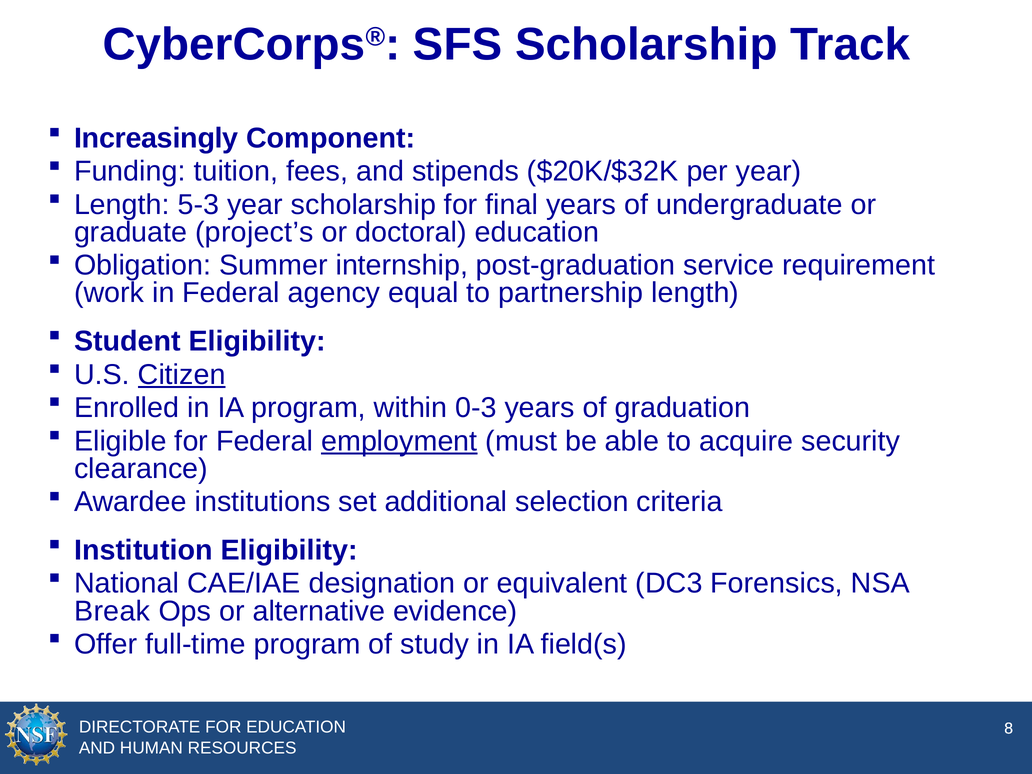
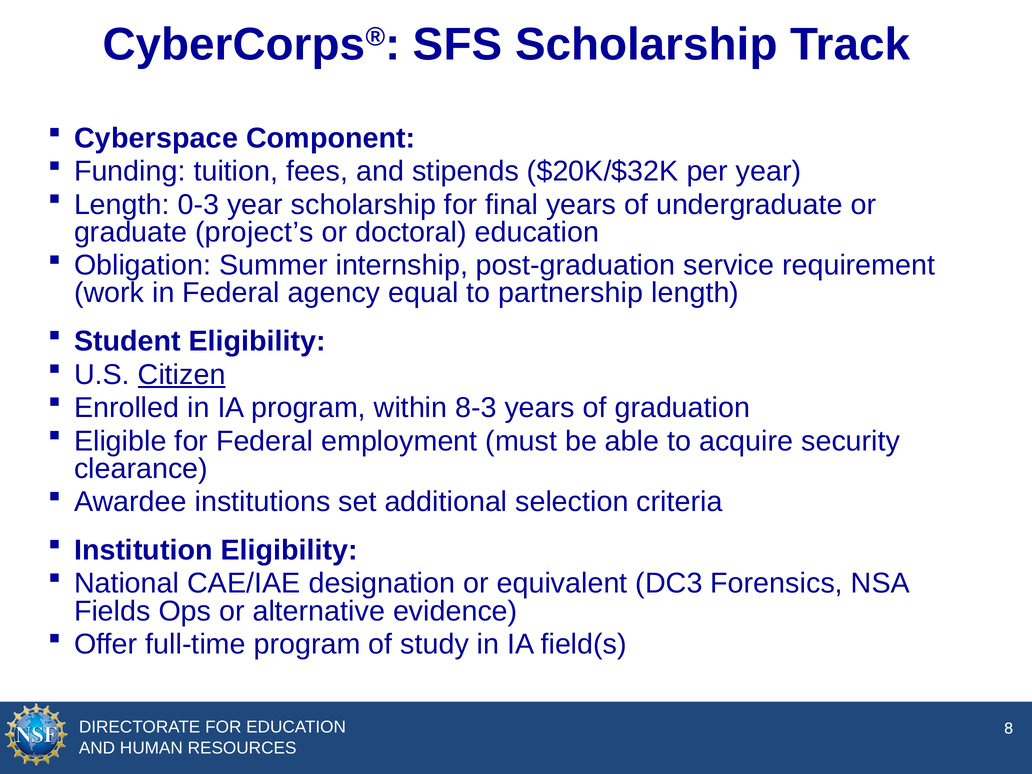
Increasingly: Increasingly -> Cyberspace (156, 138)
5-3: 5-3 -> 0-3 (198, 205)
0-3: 0-3 -> 8-3 (476, 408)
employment underline: present -> none (399, 441)
Break: Break -> Fields (112, 611)
